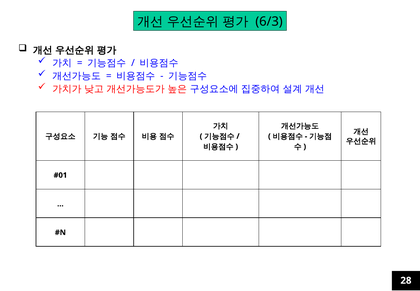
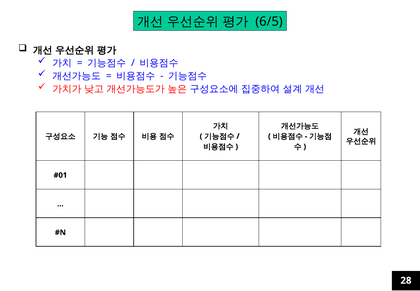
6/3: 6/3 -> 6/5 (269, 22)
